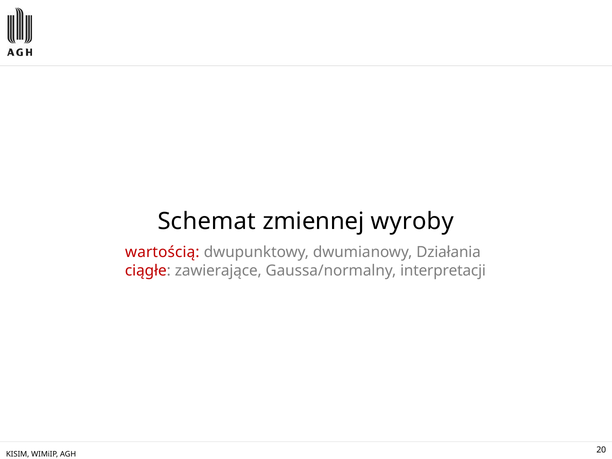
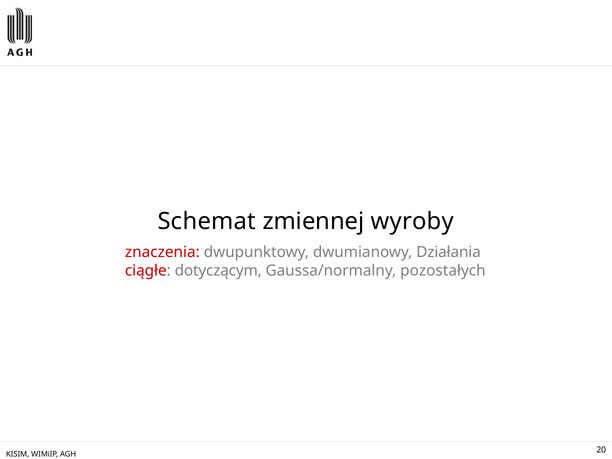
wartością: wartością -> znaczenia (162, 252)
zawierające: zawierające -> dotyczącym (218, 271)
interpretacji: interpretacji -> pozostałych (443, 271)
